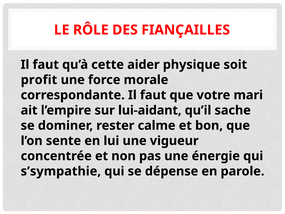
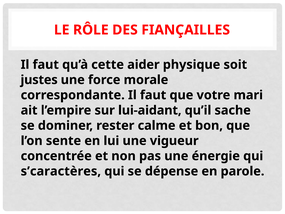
profit: profit -> justes (39, 80)
s’sympathie: s’sympathie -> s’caractères (61, 171)
